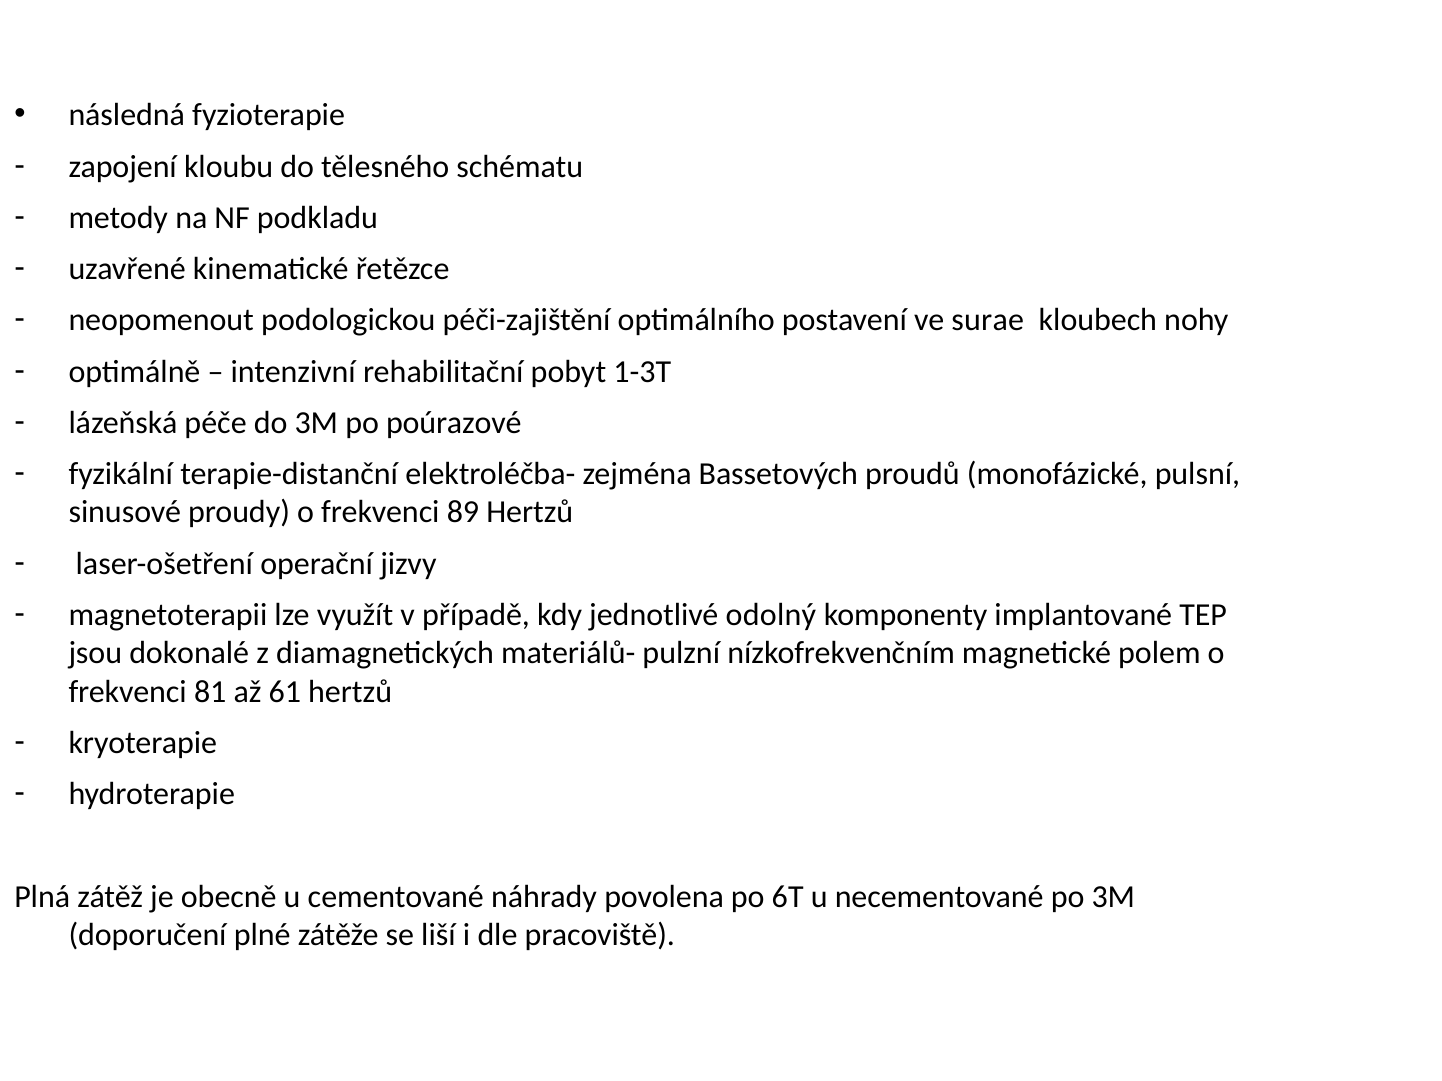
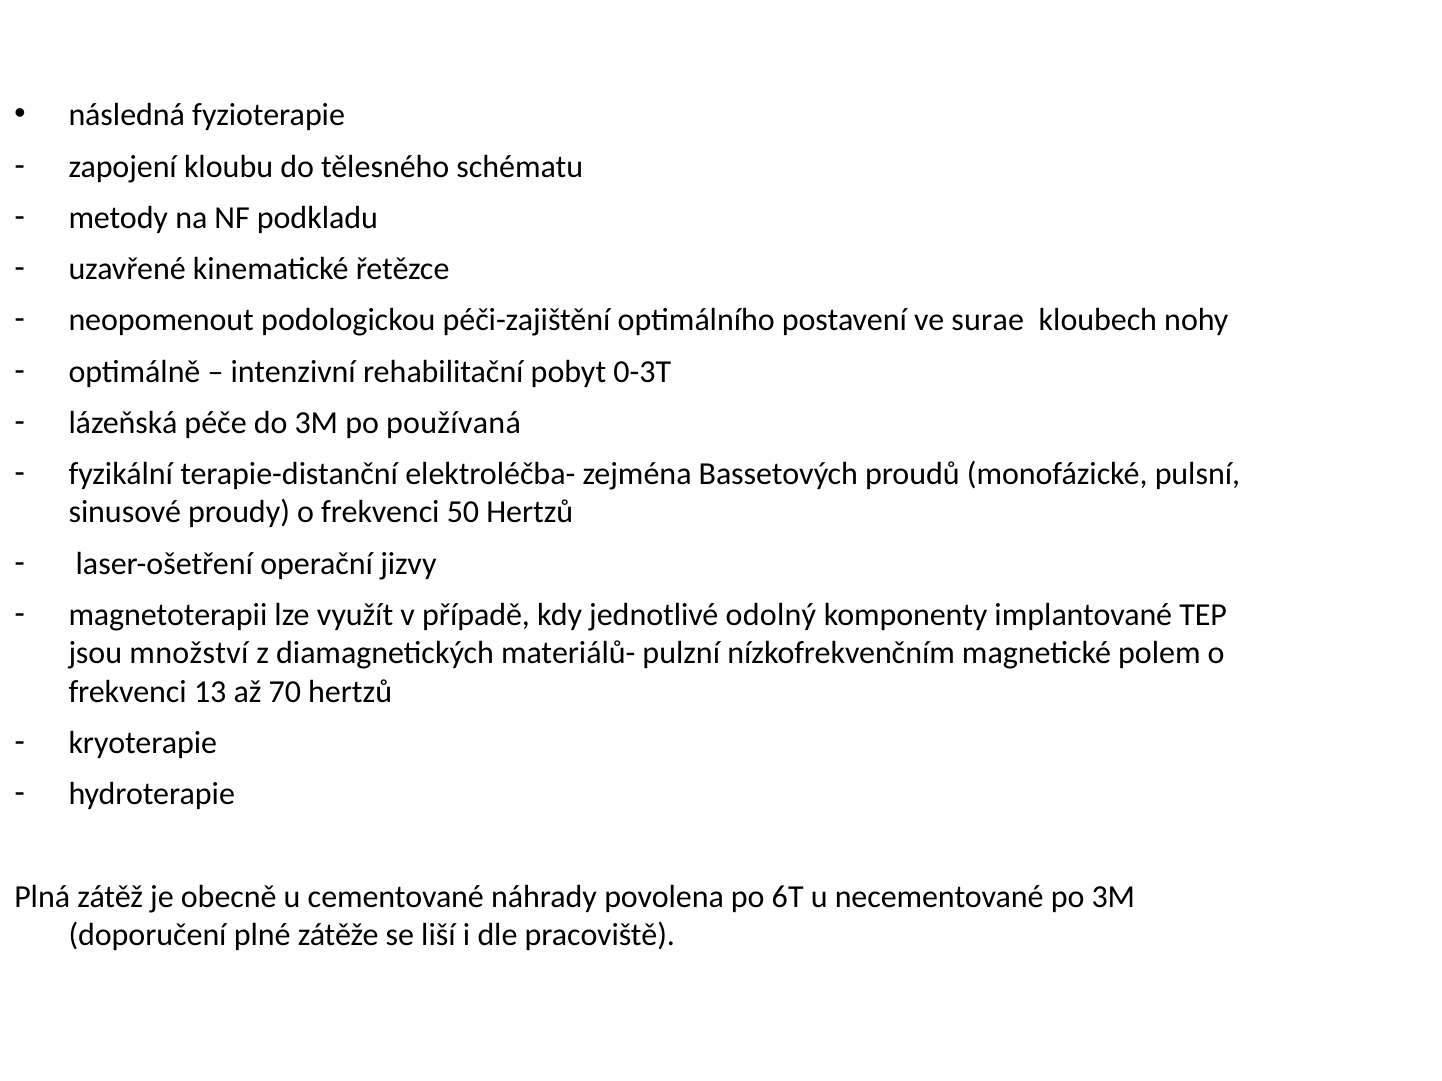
1-3T: 1-3T -> 0-3T (642, 372)
poúrazové: poúrazové -> používaná (454, 423)
89: 89 -> 50 (463, 513)
dokonalé: dokonalé -> množství (189, 654)
81: 81 -> 13 (210, 692)
61: 61 -> 70 (285, 692)
